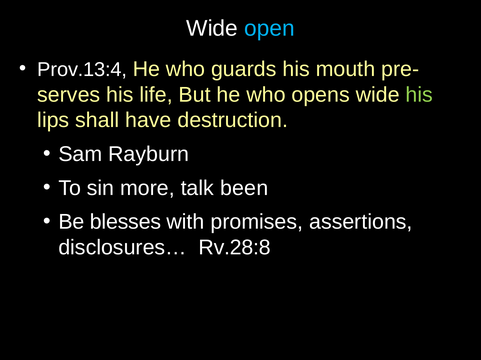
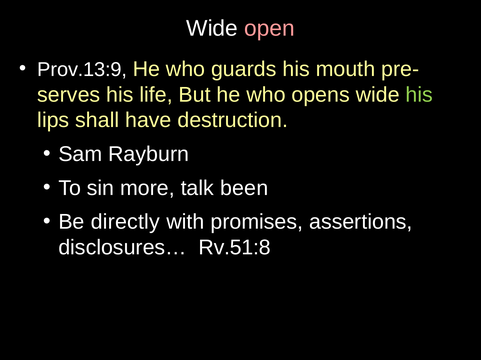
open colour: light blue -> pink (269, 29)
Prov.13:4: Prov.13:4 -> Prov.13:9 (82, 70)
blesses: blesses -> directly (125, 222)
Rv.28:8: Rv.28:8 -> Rv.51:8 (235, 248)
